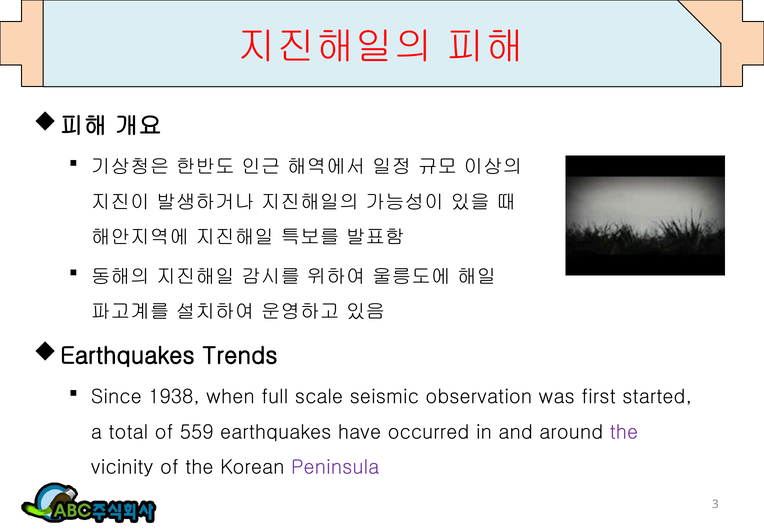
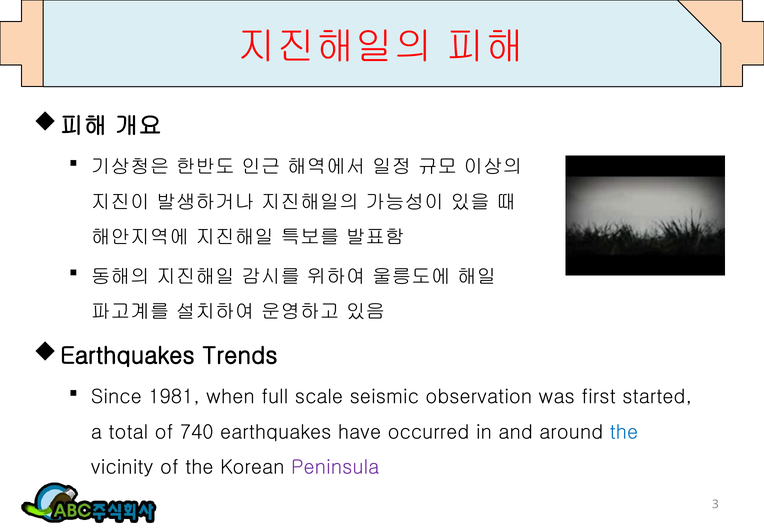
1938: 1938 -> 1981 (174, 397)
559: 559 -> 740 (197, 432)
the colour: purple -> blue (624, 432)
